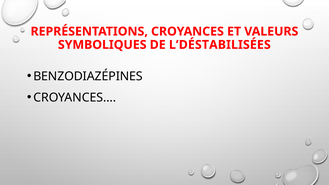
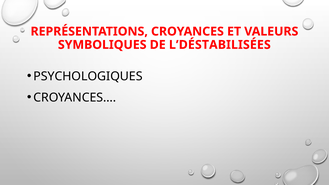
BENZODIAZÉPINES: BENZODIAZÉPINES -> PSYCHOLOGIQUES (88, 76)
